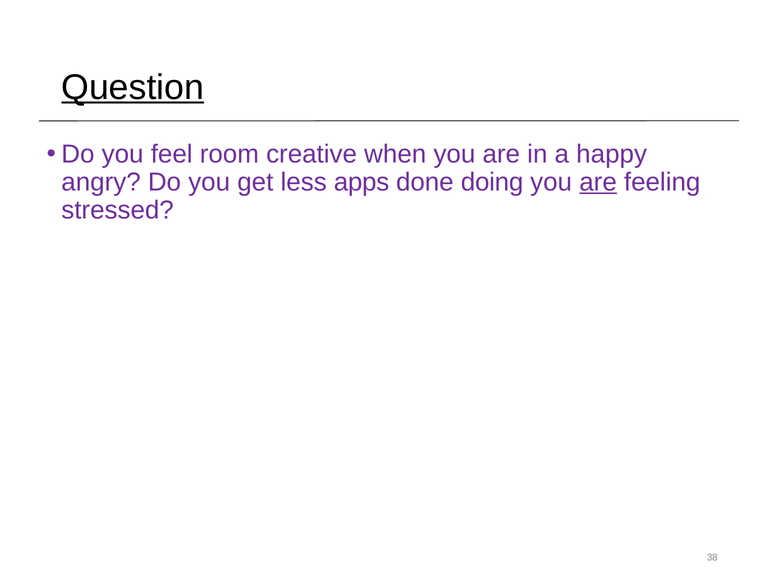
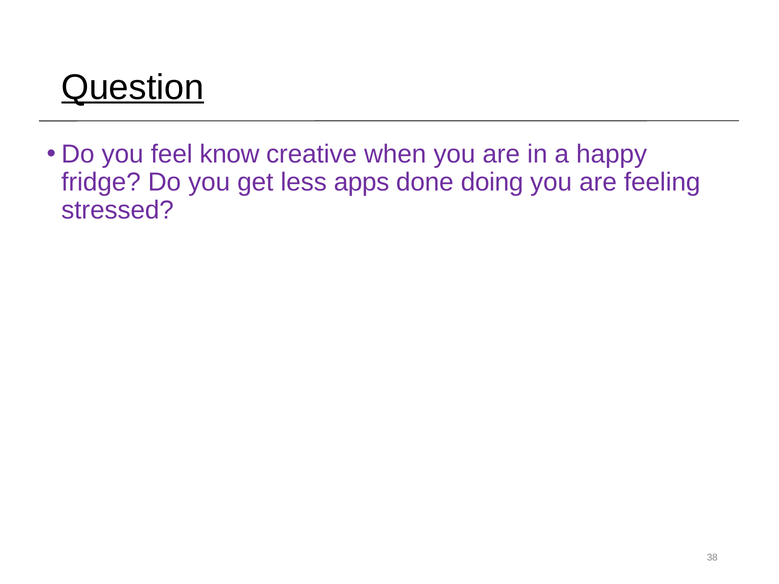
room: room -> know (229, 154)
angry: angry -> fridge (101, 182)
are underline: present -> none (598, 182)
